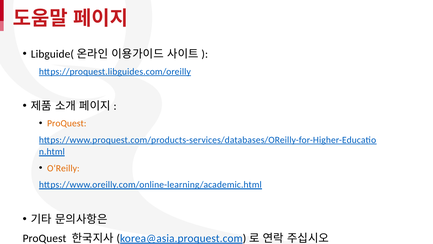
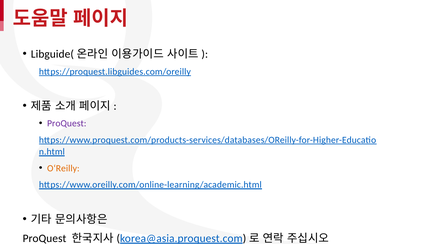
ProQuest colour: orange -> purple (67, 123)
